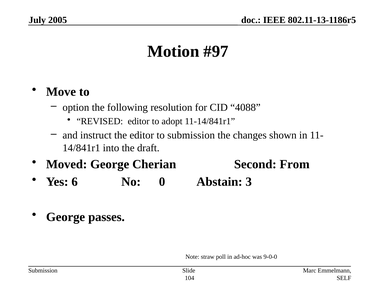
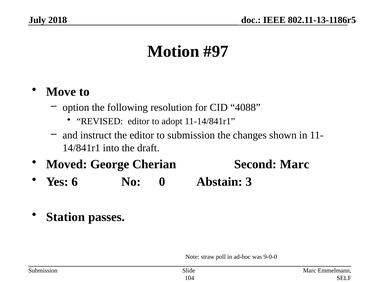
2005: 2005 -> 2018 (58, 20)
Second From: From -> Marc (295, 164)
George: George -> Station (66, 217)
